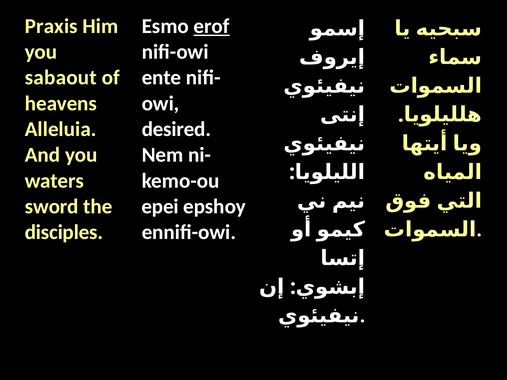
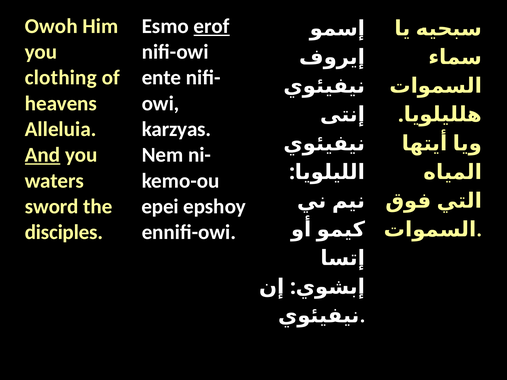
Praxis: Praxis -> Owoh (51, 26)
sabaout: sabaout -> clothing (61, 78)
desired: desired -> karzyas (176, 129)
And underline: none -> present (43, 155)
